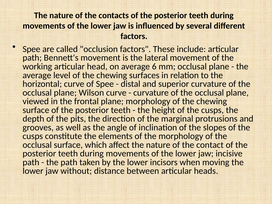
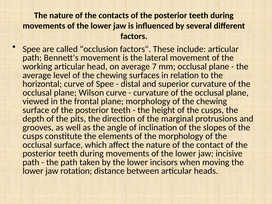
6: 6 -> 7 (154, 67)
without: without -> rotation (76, 171)
